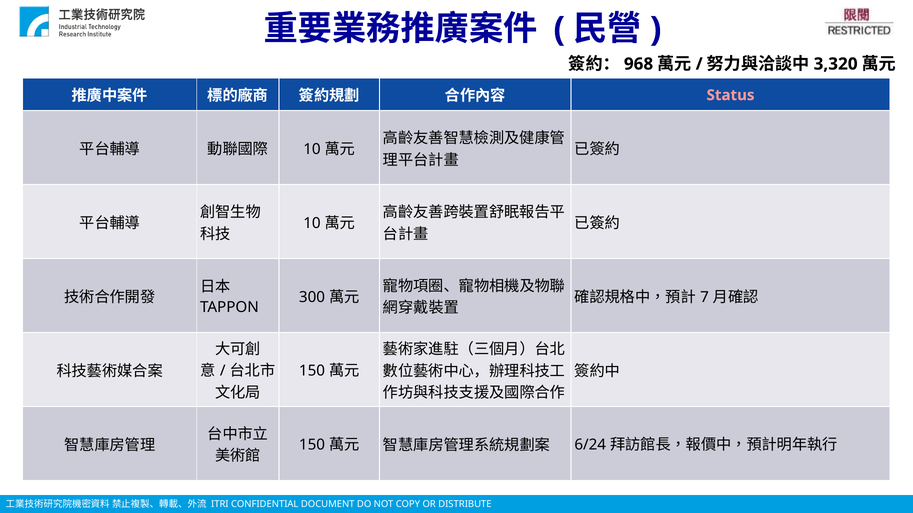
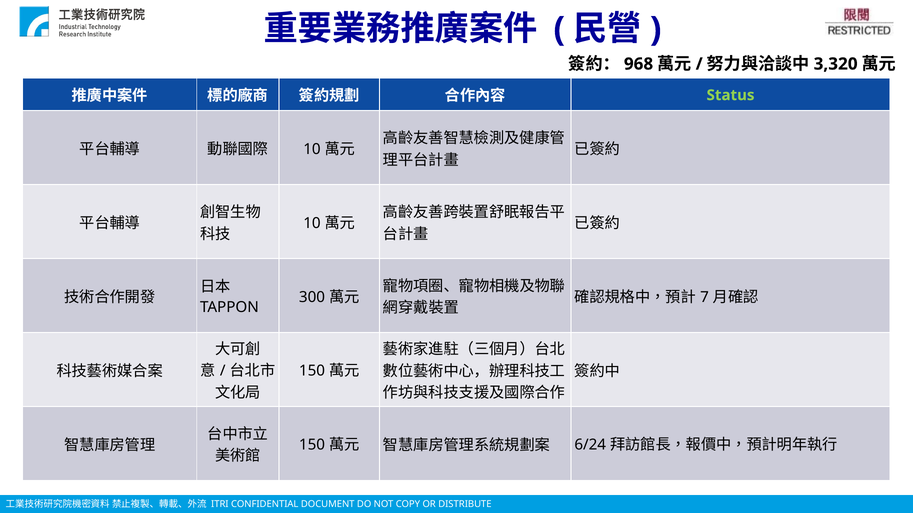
Status colour: pink -> light green (731, 95)
